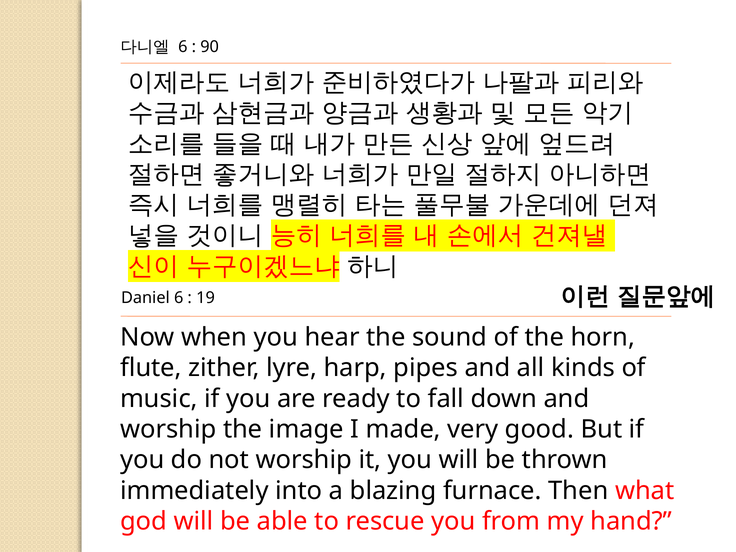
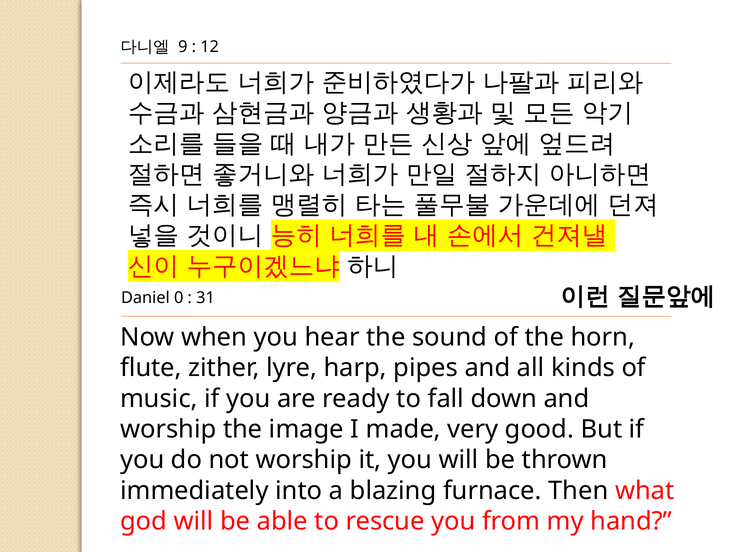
6: 6 -> 9 (183, 47)
90: 90 -> 12 (210, 47)
Daniel 6: 6 -> 0 (179, 298)
19: 19 -> 31 (206, 298)
